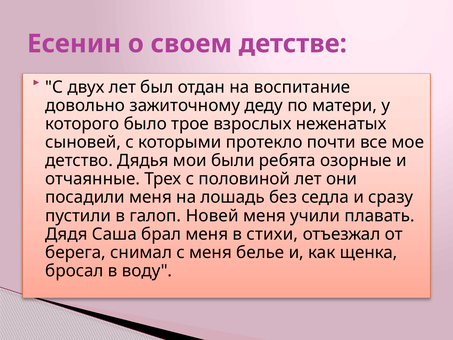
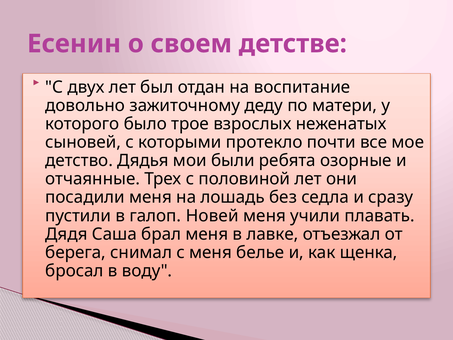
стихи: стихи -> лавке (272, 234)
